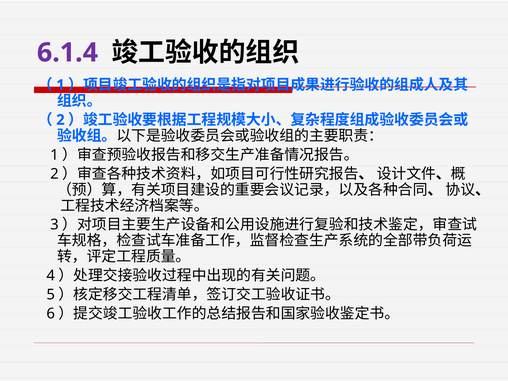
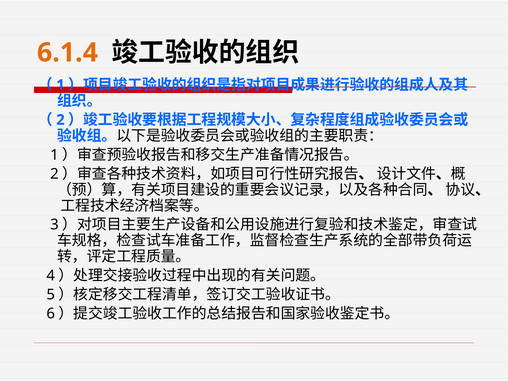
6.1.4 colour: purple -> orange (67, 53)
